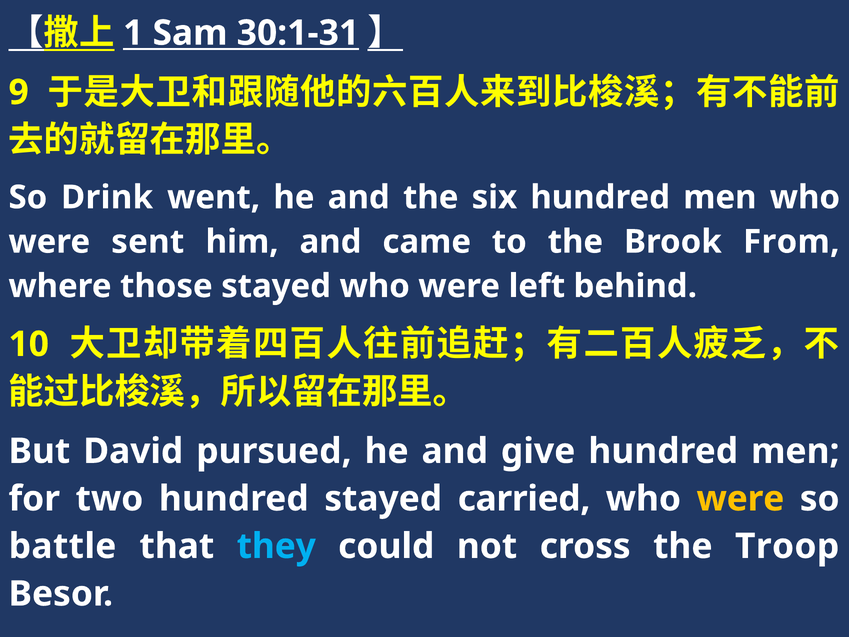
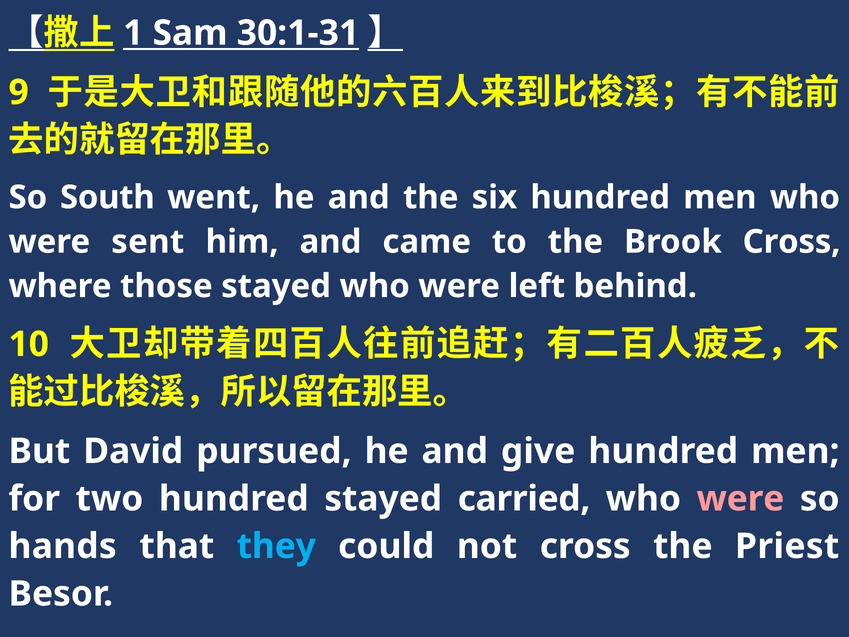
Drink: Drink -> South (107, 197)
Brook From: From -> Cross (792, 242)
were colour: yellow -> pink (740, 499)
battle: battle -> hands (63, 546)
Troop: Troop -> Priest (787, 546)
